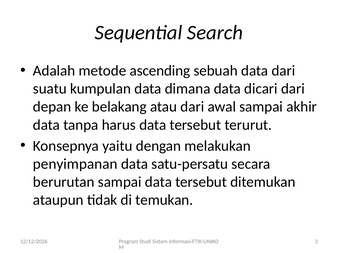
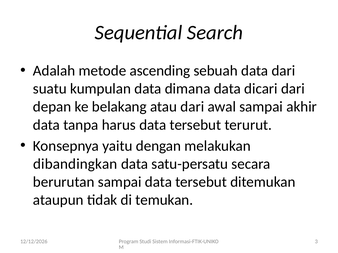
penyimpanan: penyimpanan -> dibandingkan (75, 164)
